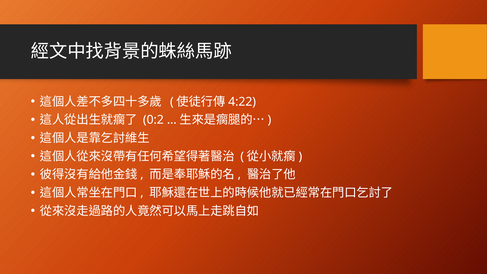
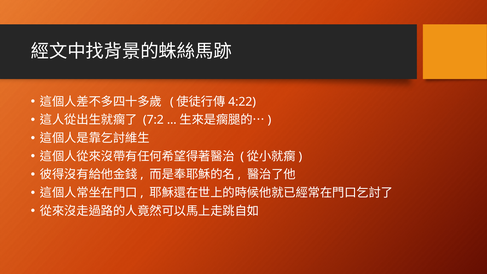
0:2: 0:2 -> 7:2 (153, 120)
